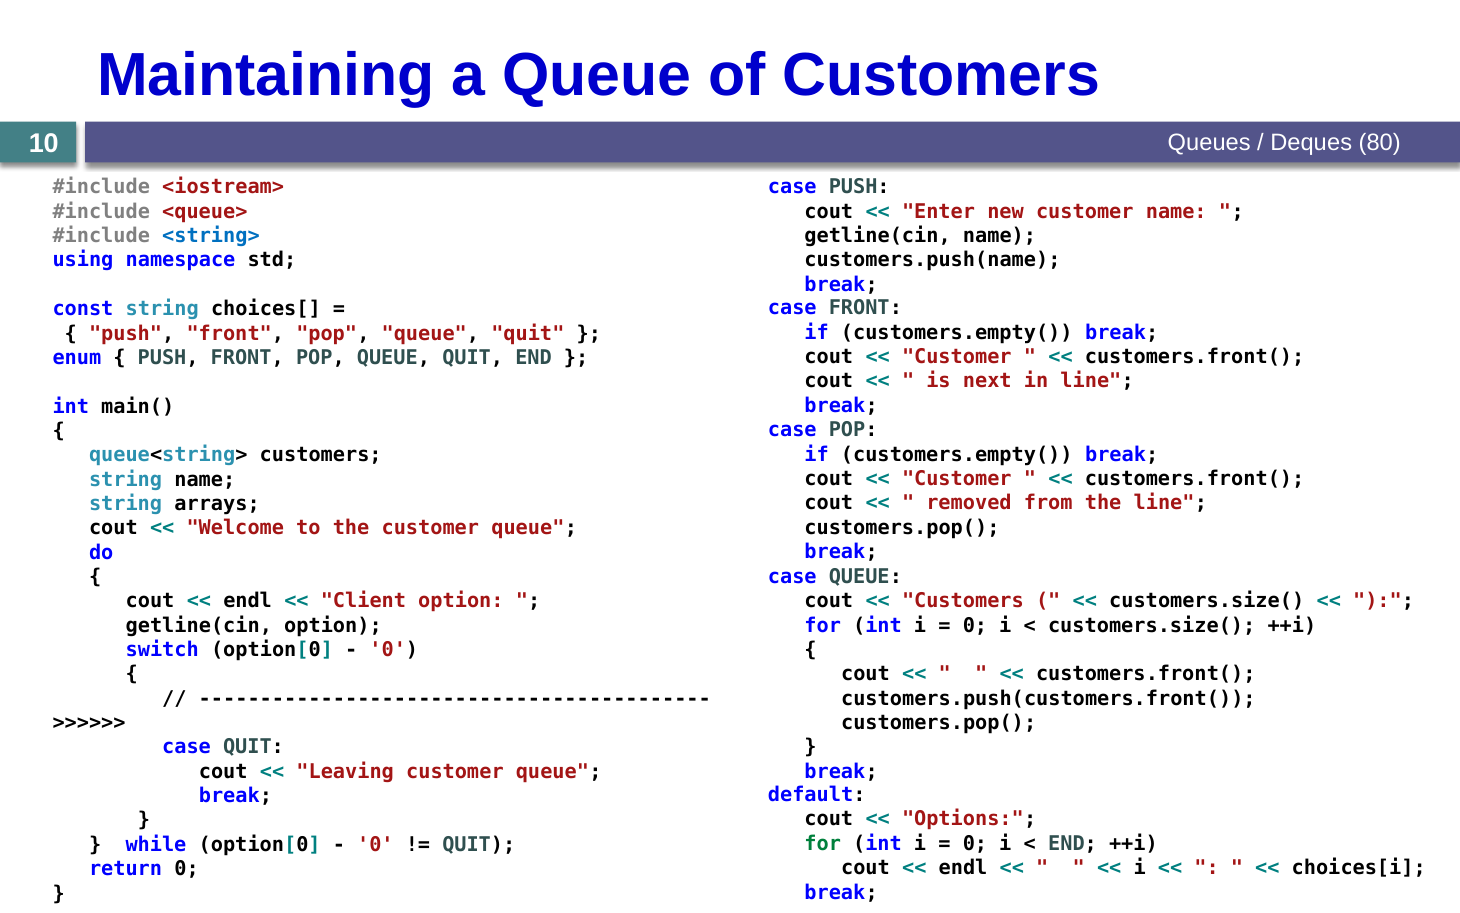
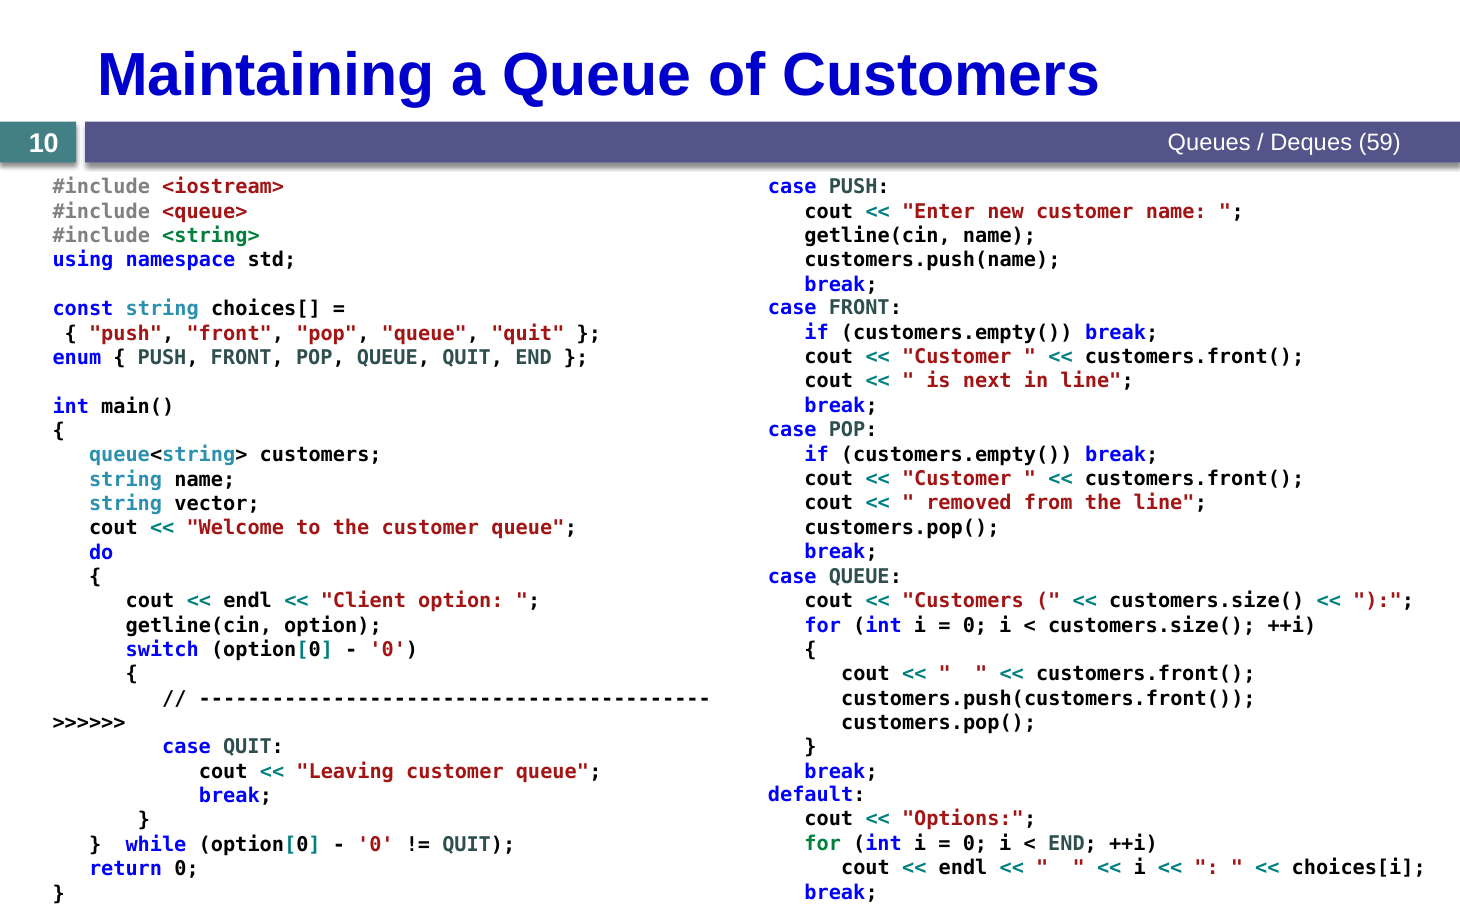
80: 80 -> 59 (1380, 143)
<string> colour: blue -> green (211, 236)
arrays: arrays -> vector (217, 503)
